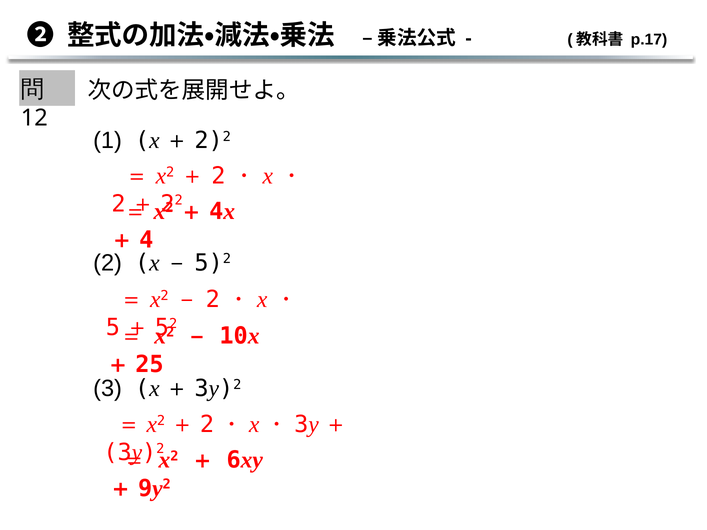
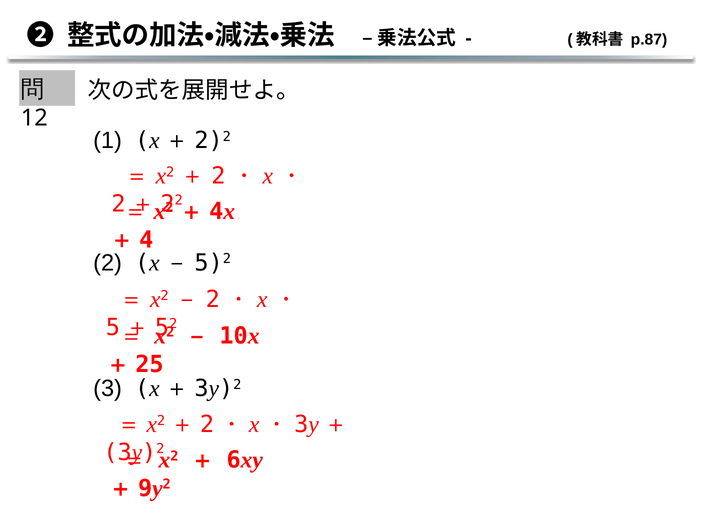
p.17: p.17 -> p.87 (649, 39)
